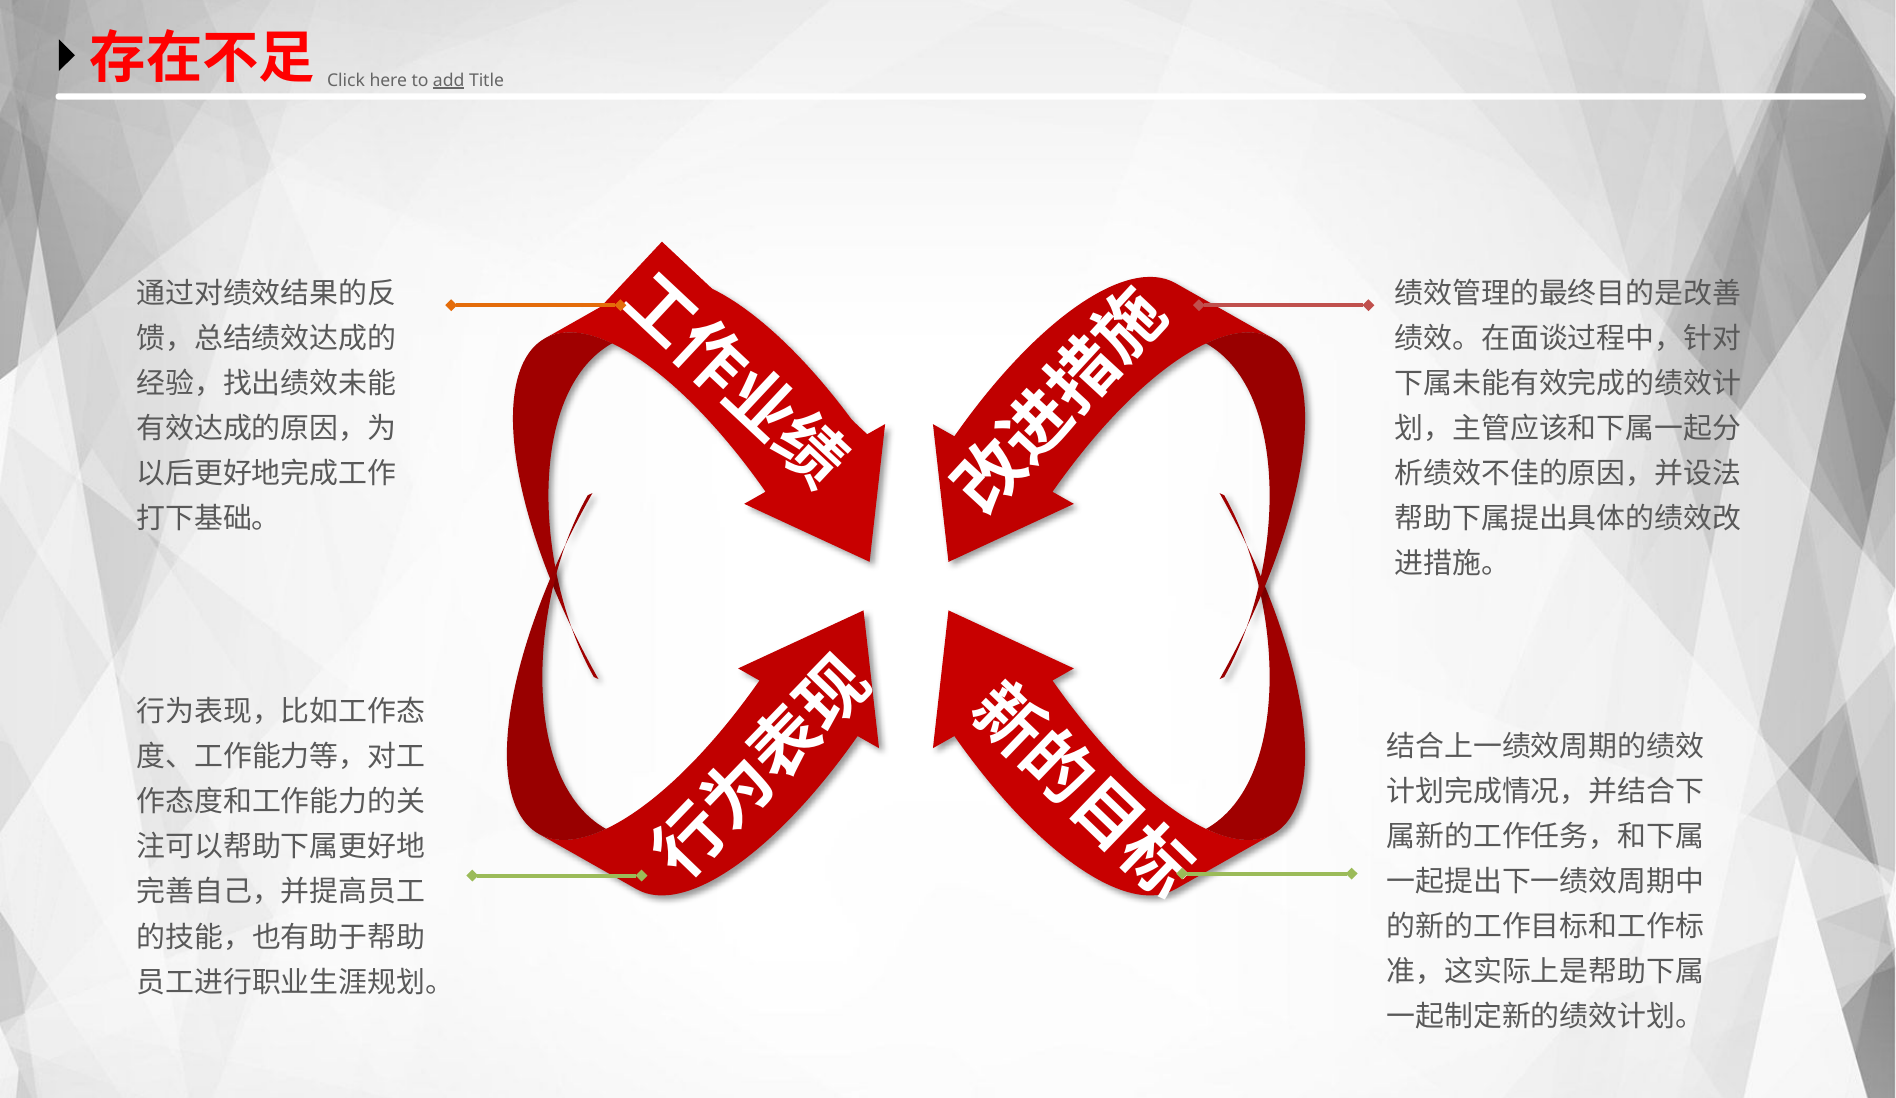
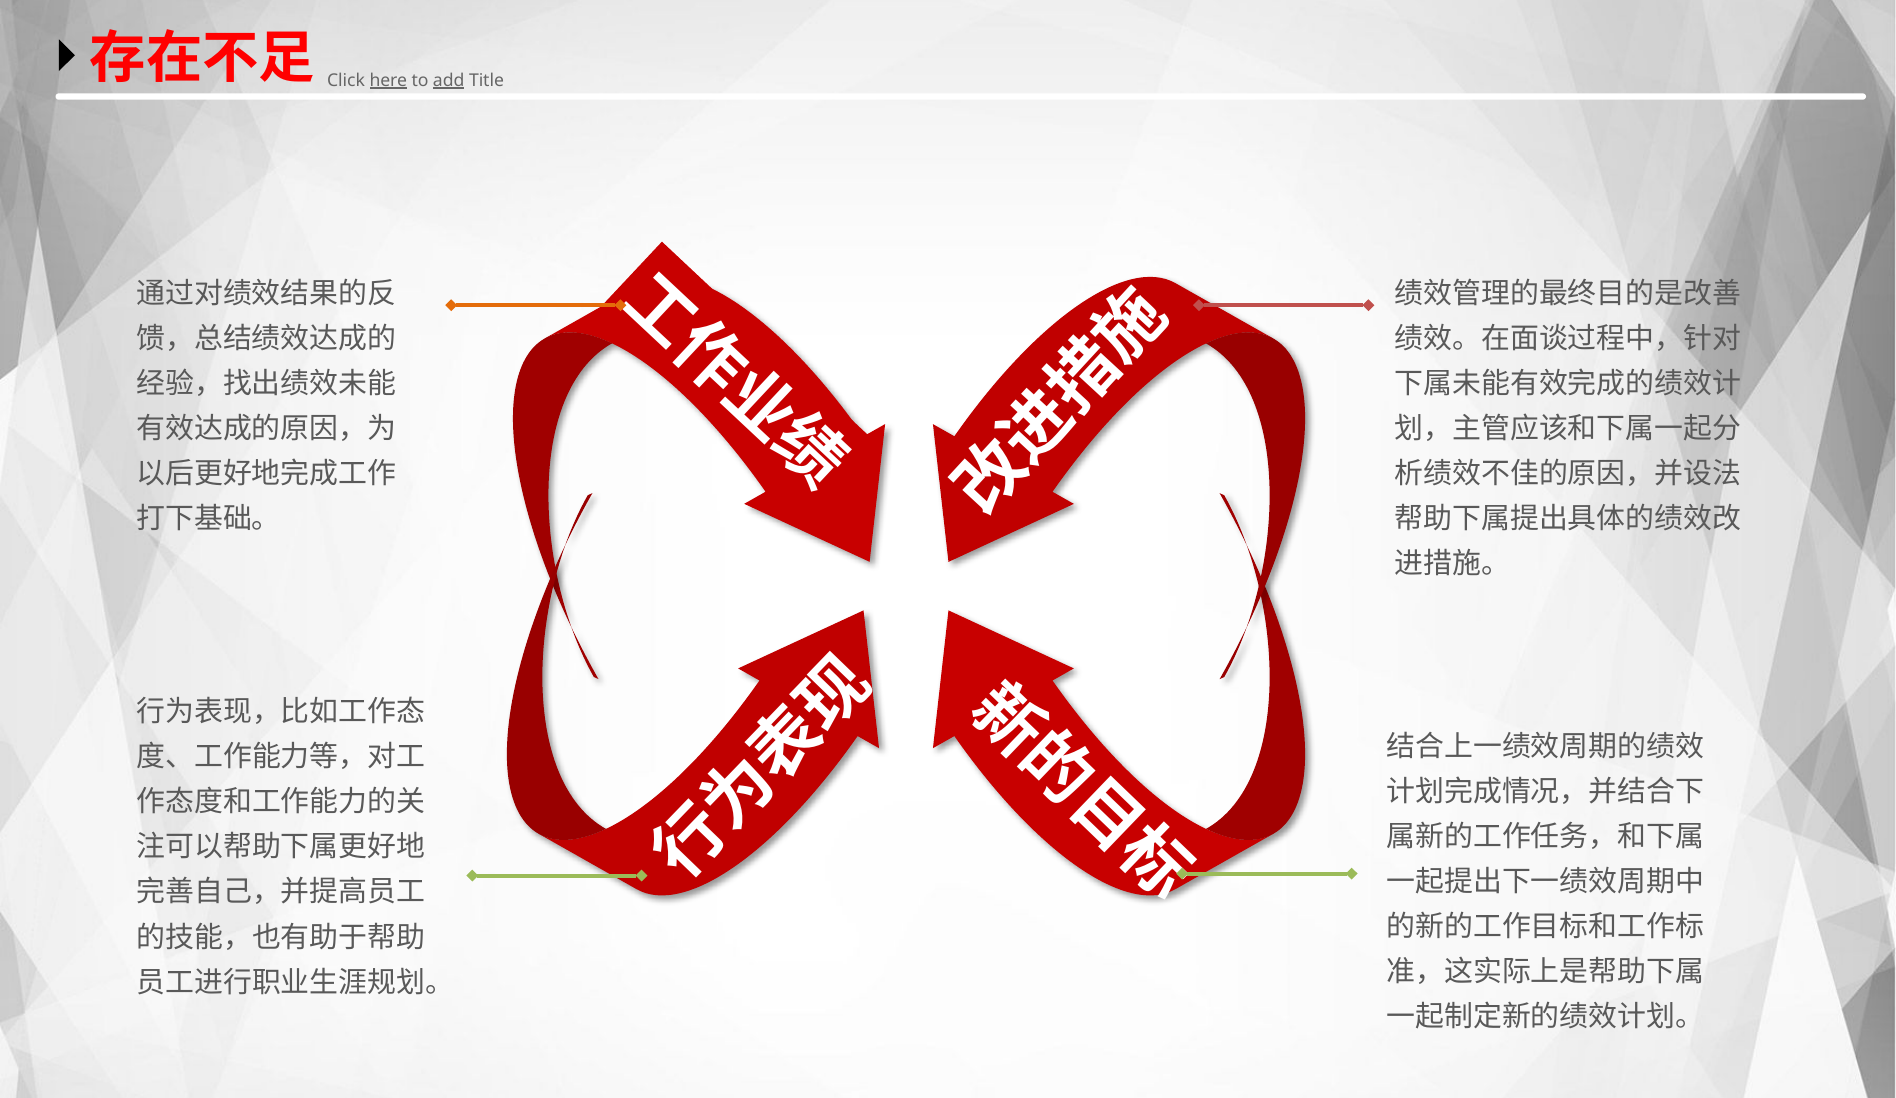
here underline: none -> present (388, 80)
